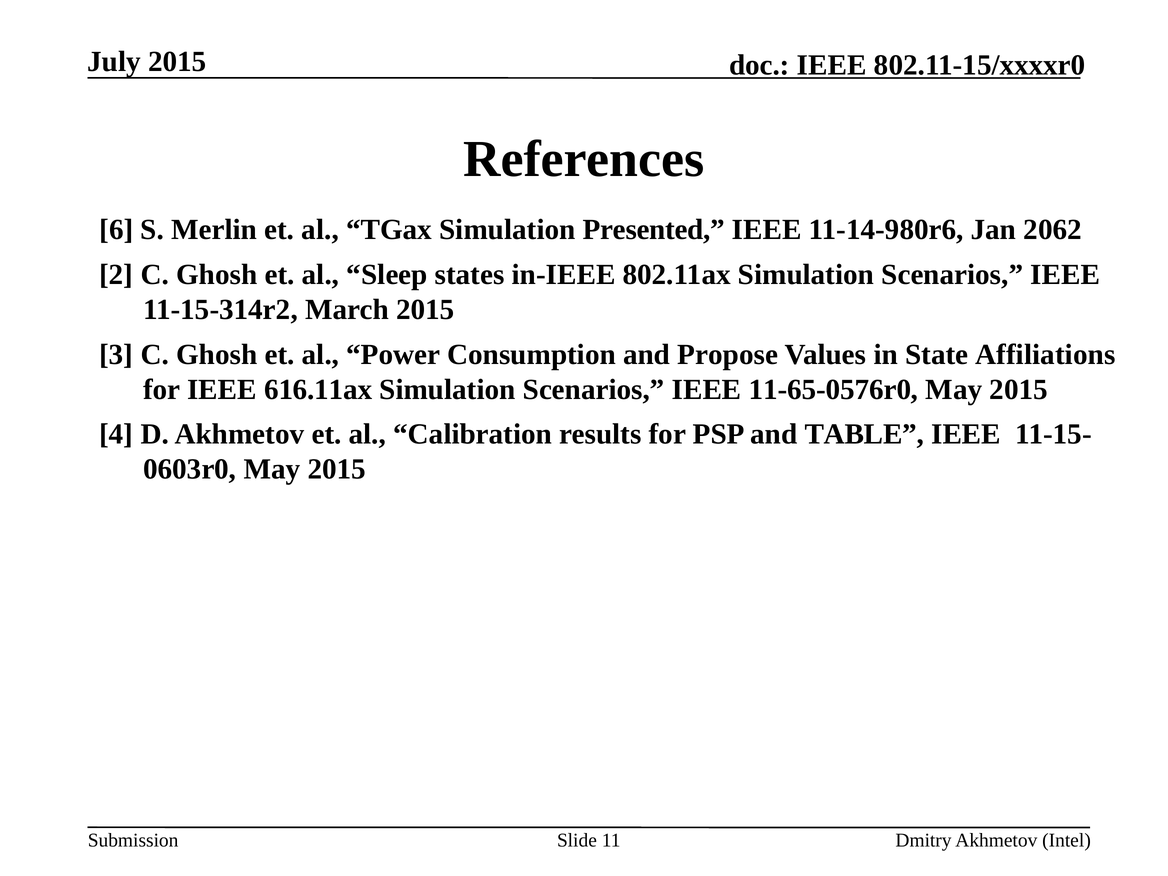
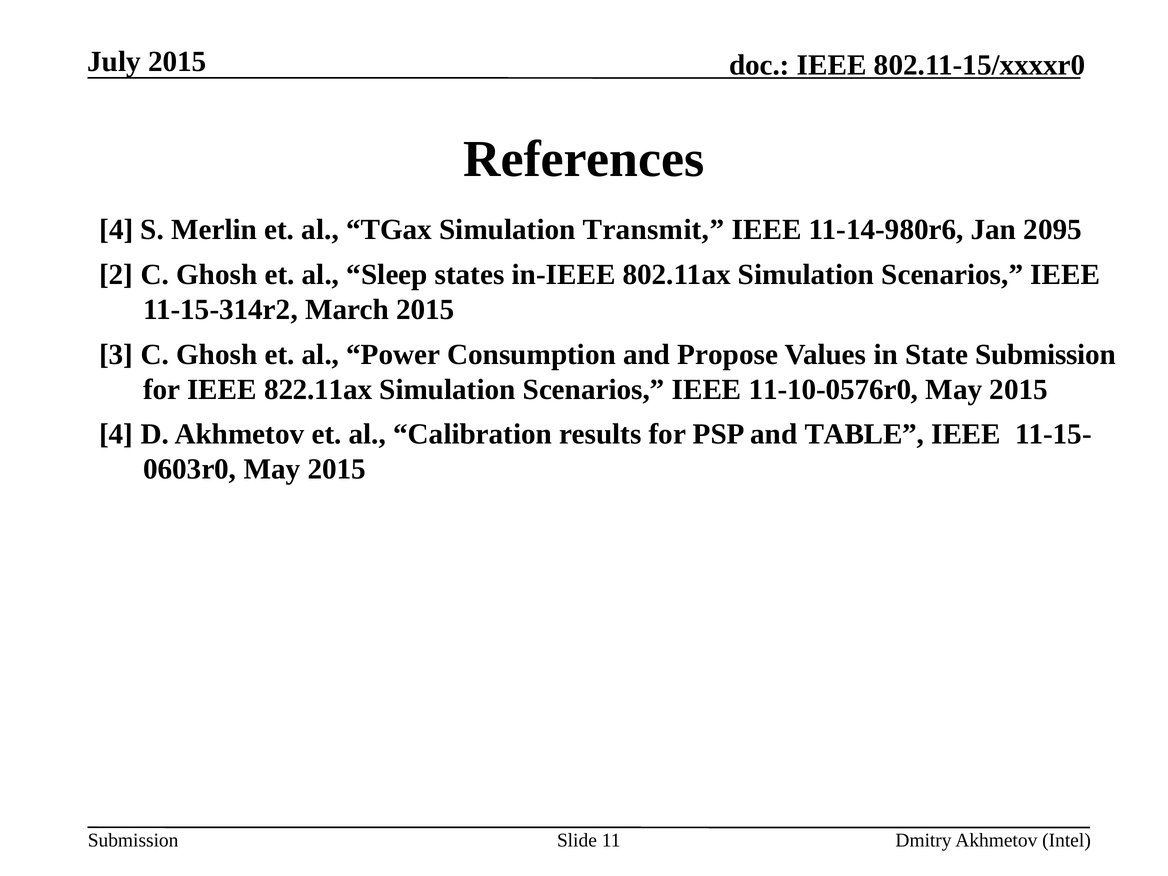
6: 6 -> 4 (116, 230)
Presented: Presented -> Transmit (654, 230)
2062: 2062 -> 2095 (1053, 230)
State Affiliations: Affiliations -> Submission (1046, 354)
616.11ax: 616.11ax -> 822.11ax (318, 390)
11-65-0576r0: 11-65-0576r0 -> 11-10-0576r0 (834, 390)
